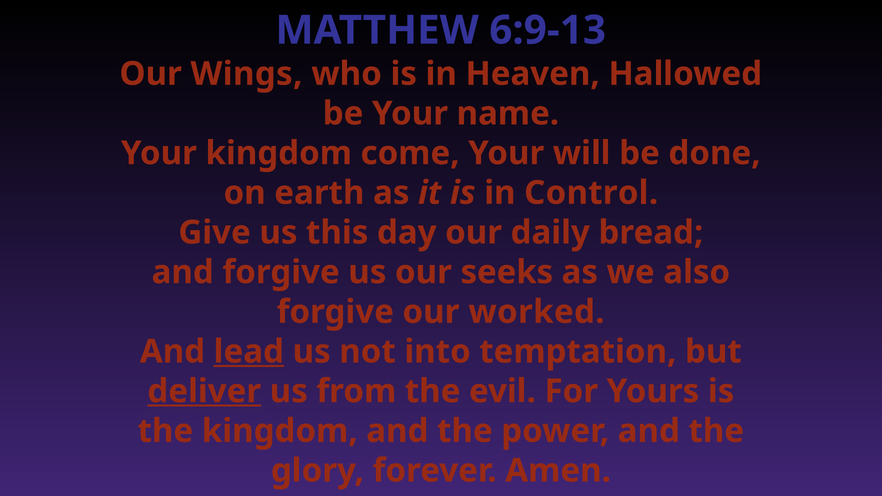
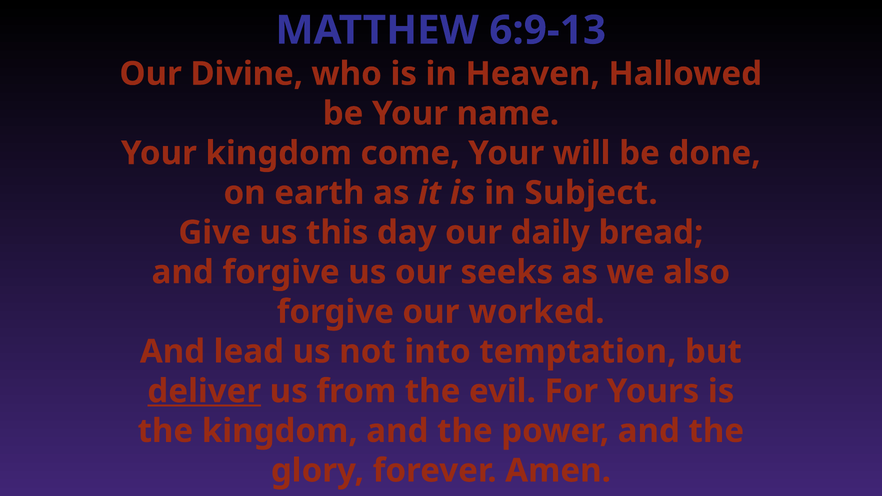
Wings: Wings -> Divine (247, 74)
Control: Control -> Subject (591, 193)
lead underline: present -> none (249, 352)
